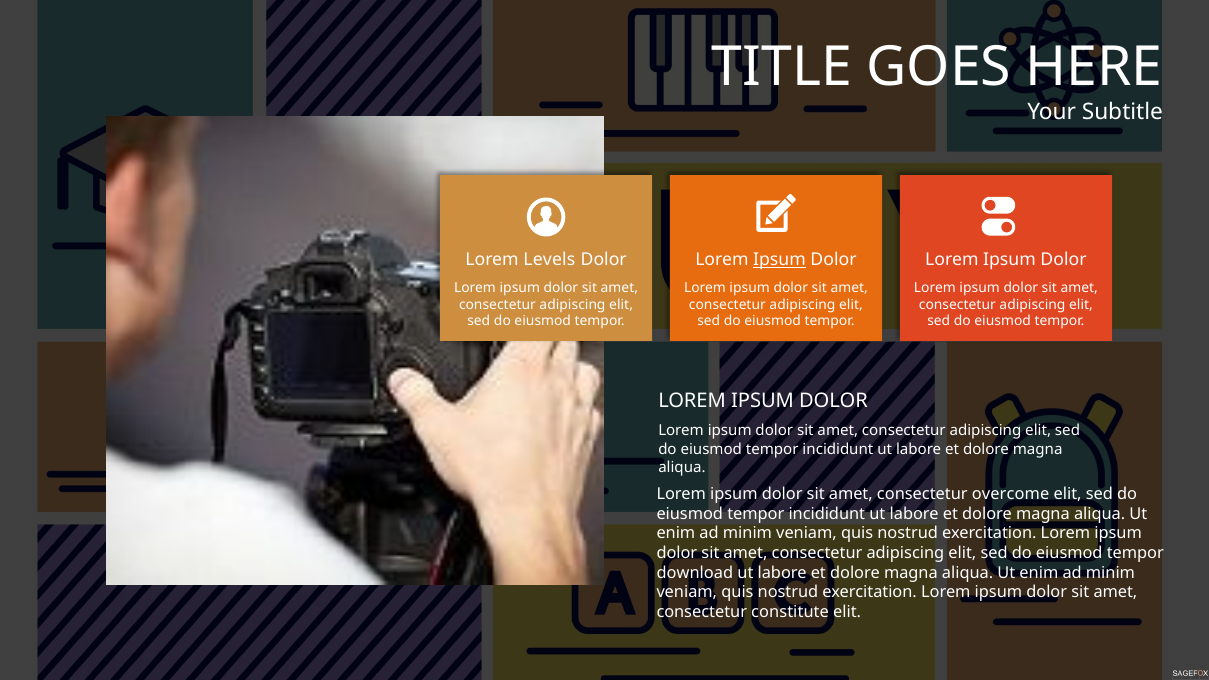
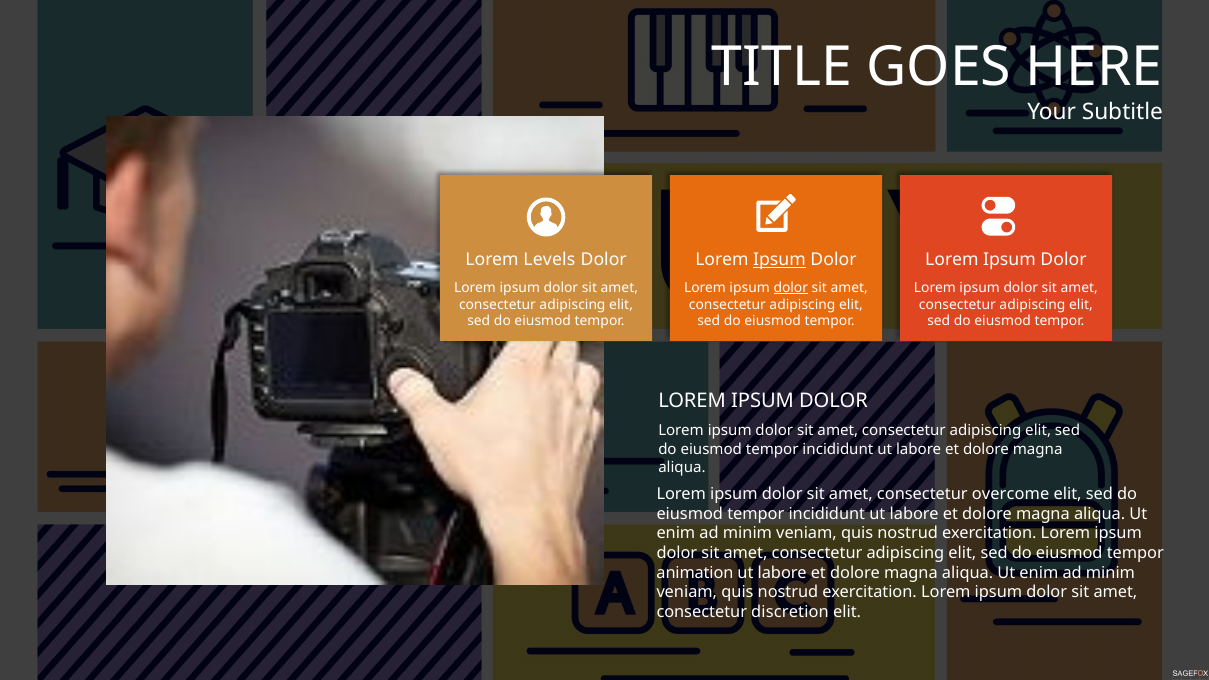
dolor underline: none -> present (791, 288)
download: download -> animation (695, 573)
constitute: constitute -> discretion (790, 612)
